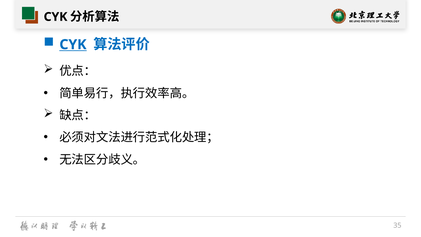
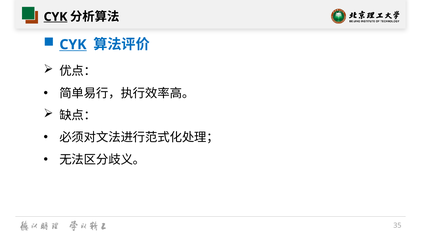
CYK underline: none -> present (56, 17)
